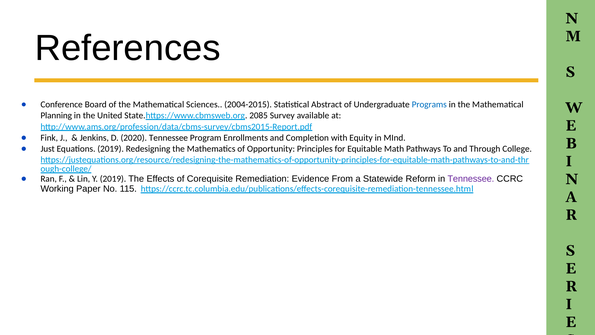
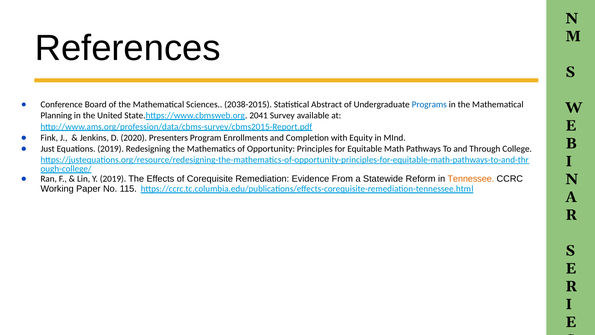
2004-2015: 2004-2015 -> 2038-2015 (248, 104)
2085: 2085 -> 2041 (259, 115)
2020 Tennessee: Tennessee -> Presenters (168, 138)
Tennessee colour: purple -> orange (471, 179)
